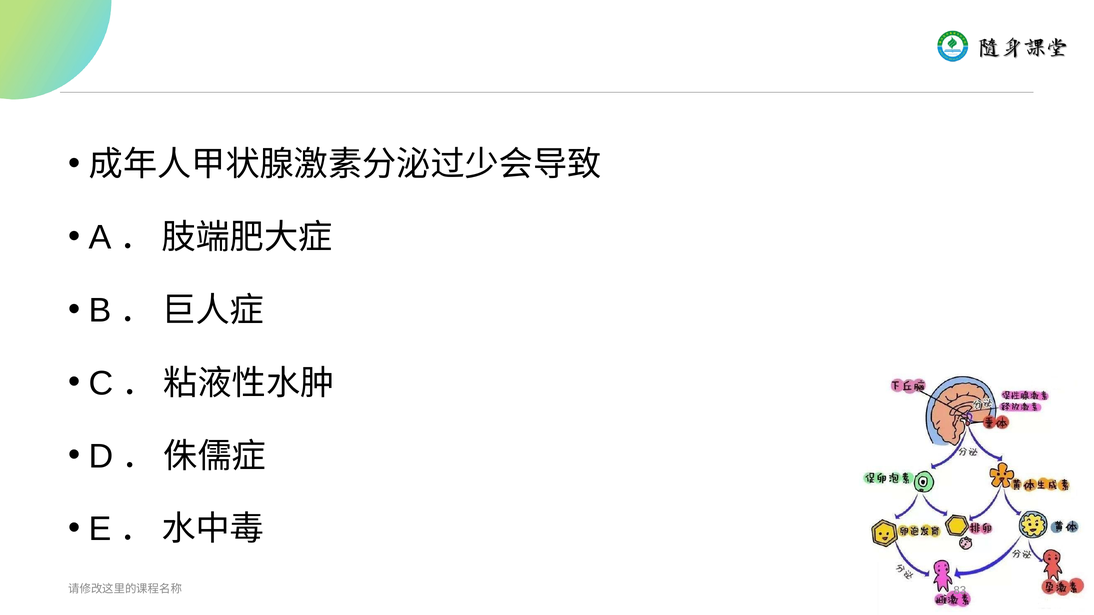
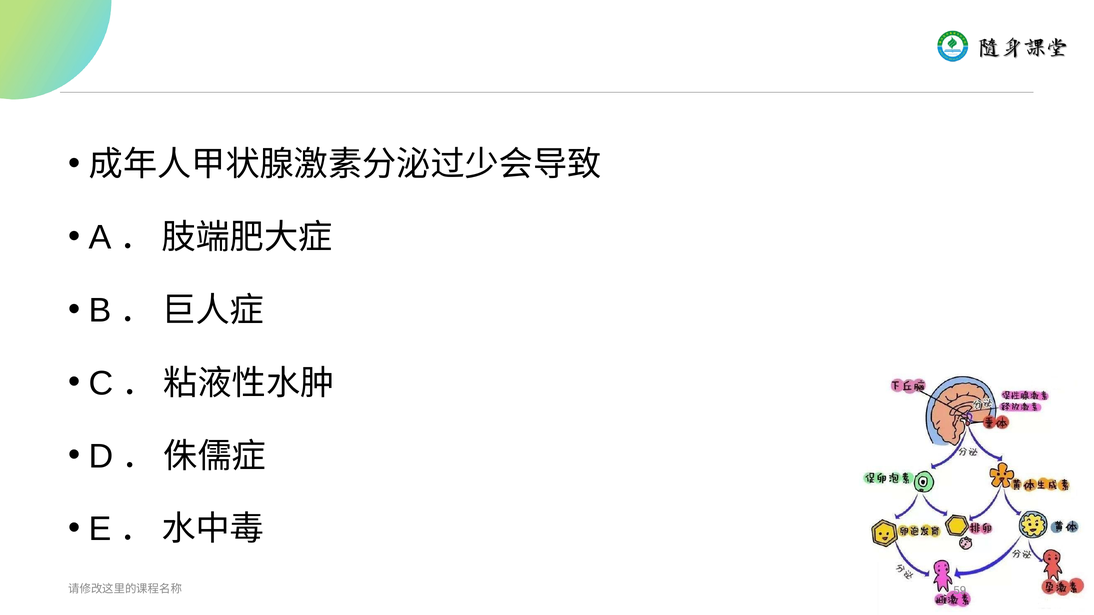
83: 83 -> 59 (960, 591)
